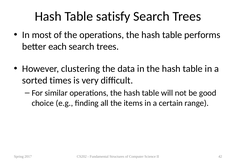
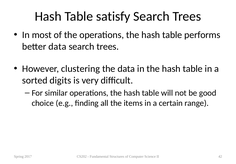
better each: each -> data (57, 46)
times: times -> digits (60, 80)
